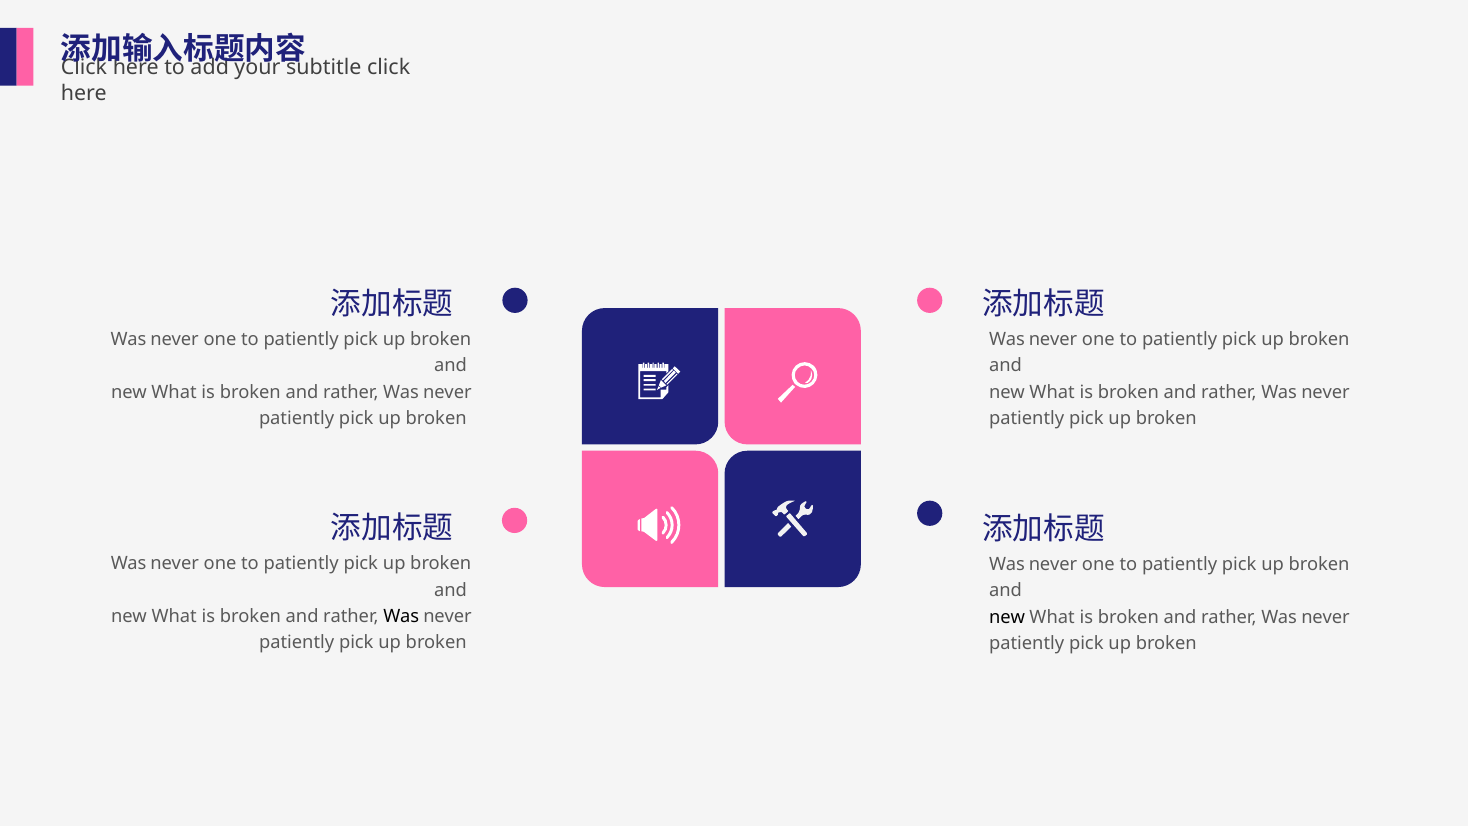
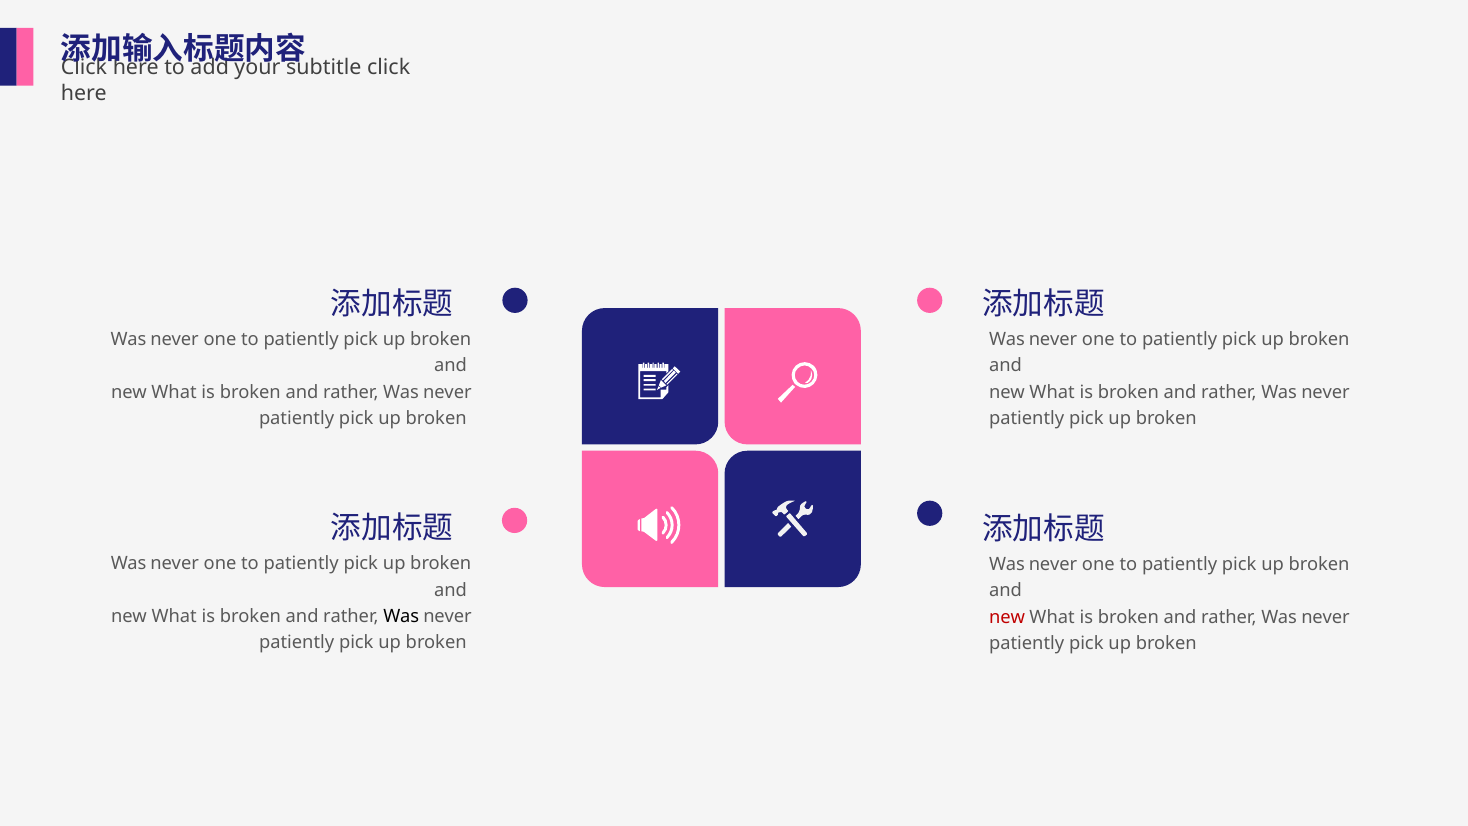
new colour: black -> red (1007, 617)
